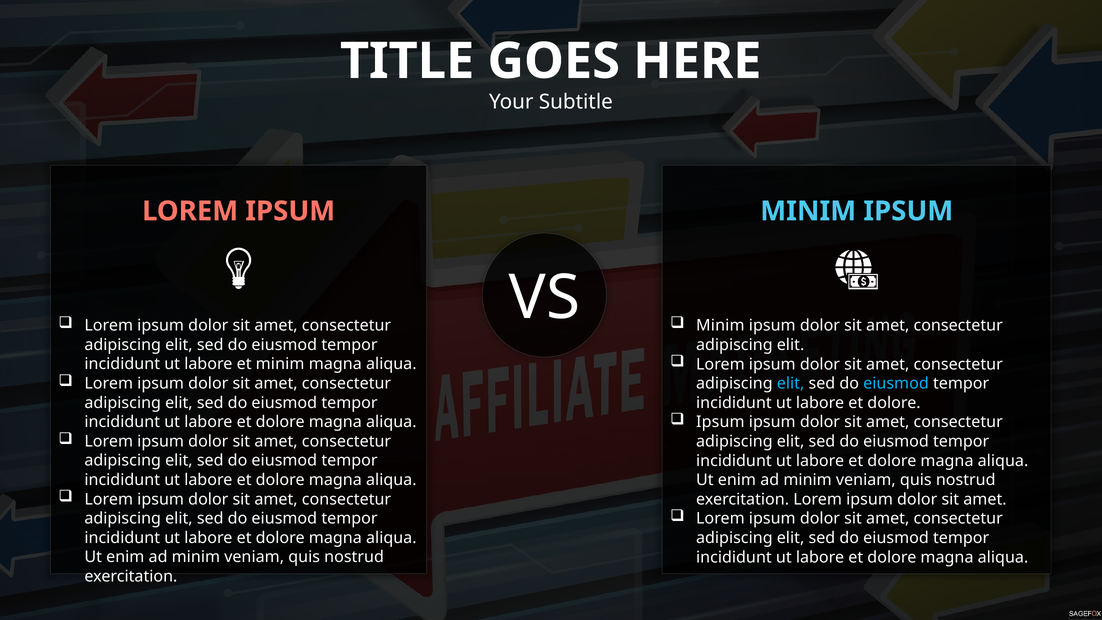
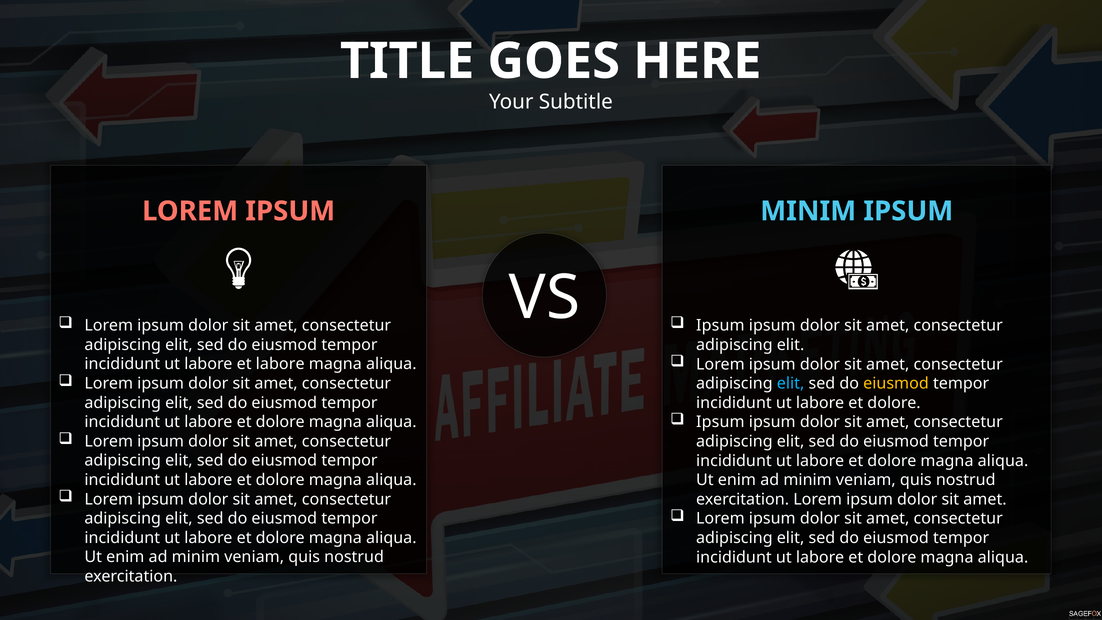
Minim: Minim -> Ipsum (720, 326)
et minim: minim -> labore (280, 364)
eiusmod colour: light blue -> yellow (896, 383)
